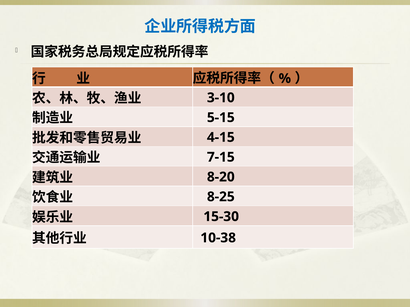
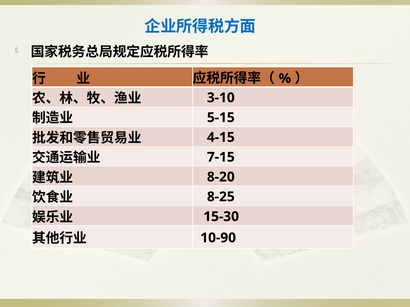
10-38: 10-38 -> 10-90 (218, 238)
